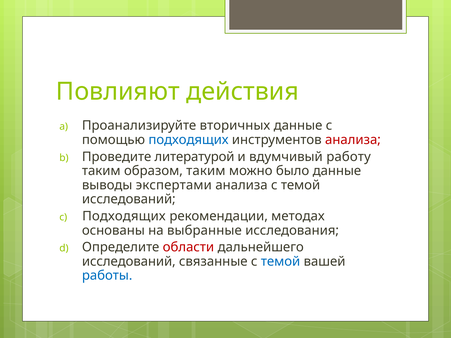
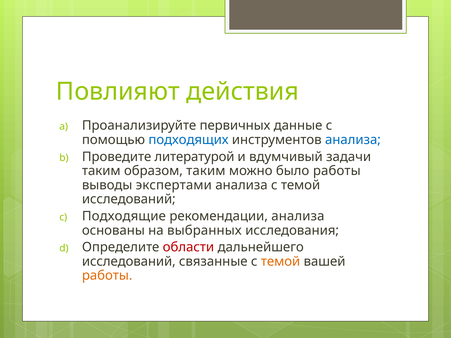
вторичных: вторичных -> первичных (235, 126)
анализа colour: red -> blue (353, 140)
работу: работу -> задачи (349, 157)
было данные: данные -> работы (337, 171)
Подходящих: Подходящих -> Подходящие (124, 216)
рекомендации методах: методах -> анализа (298, 216)
выбранные: выбранные -> выбранных (204, 231)
темой colour: blue -> orange (281, 262)
работы colour: blue -> orange (107, 276)
